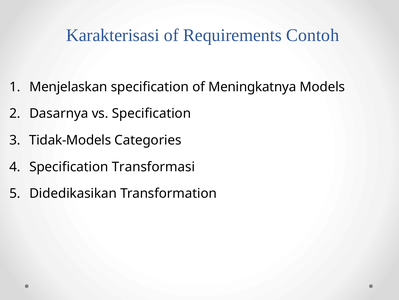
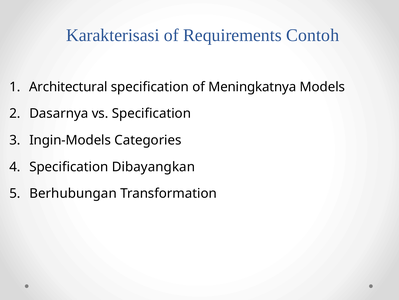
Menjelaskan: Menjelaskan -> Architectural (68, 87)
Tidak-Models: Tidak-Models -> Ingin-Models (70, 140)
Transformasi: Transformasi -> Dibayangkan (153, 167)
Didedikasikan: Didedikasikan -> Berhubungan (73, 193)
